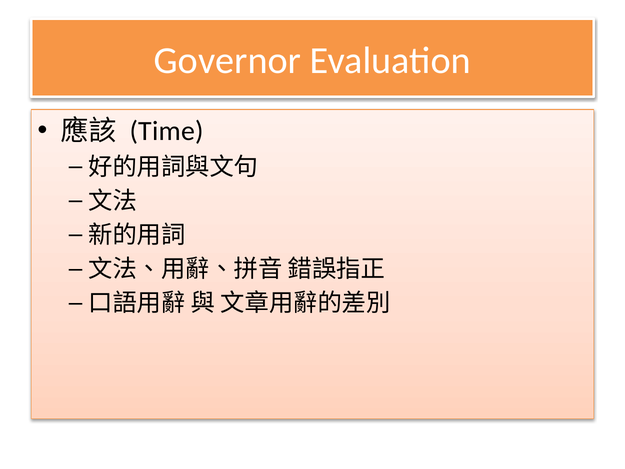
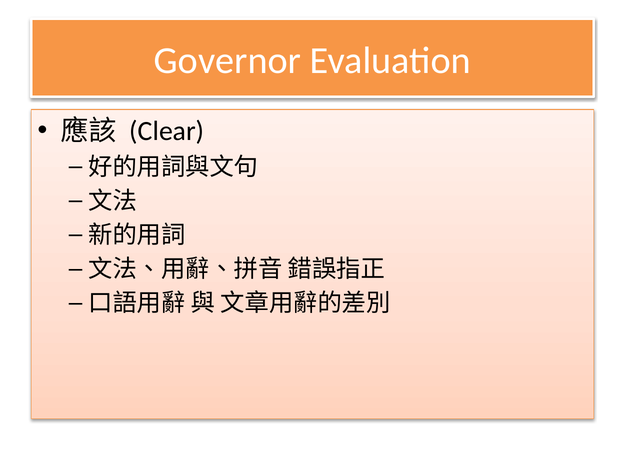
Time: Time -> Clear (167, 131)
